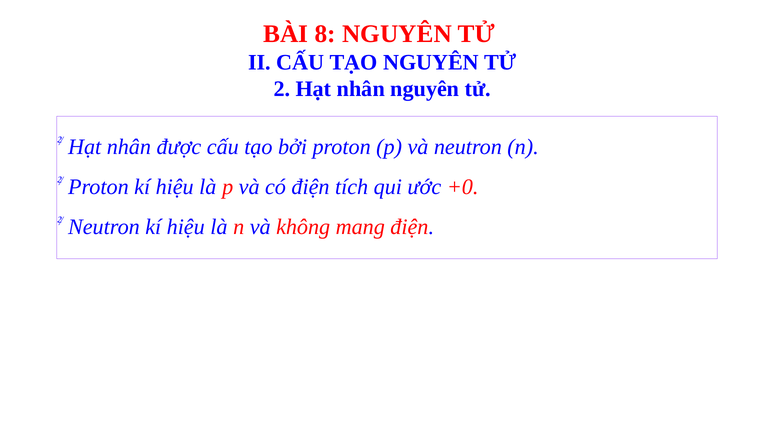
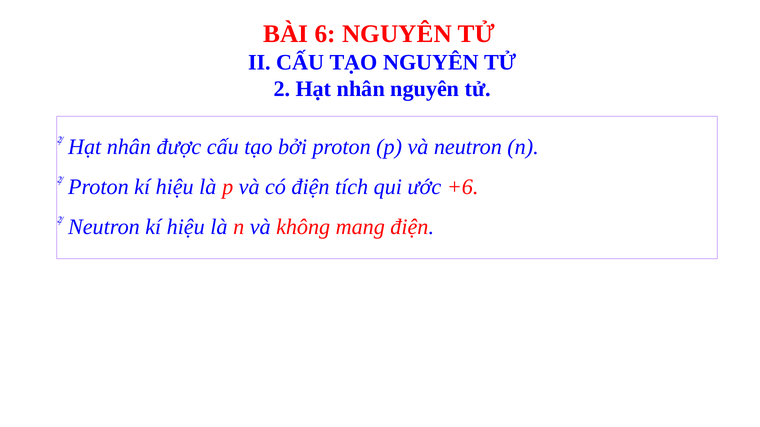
8: 8 -> 6 (325, 34)
+0: +0 -> +6 (463, 187)
